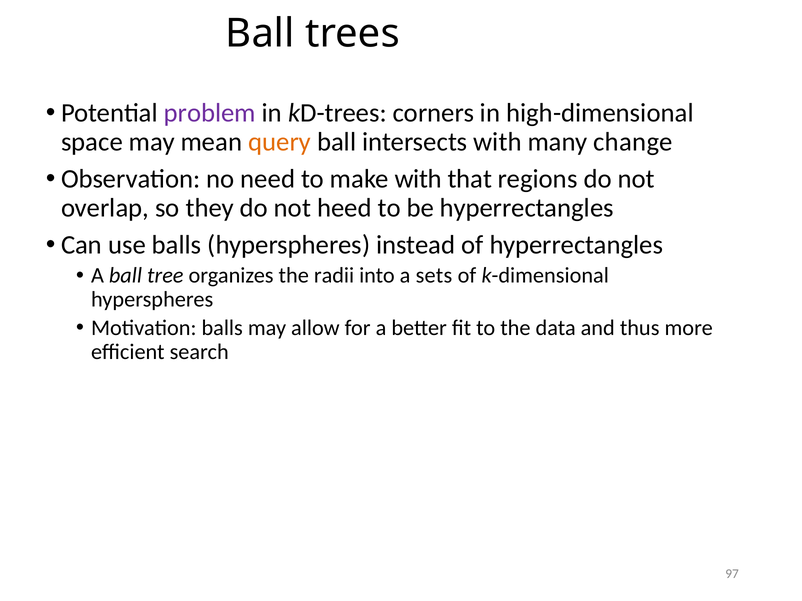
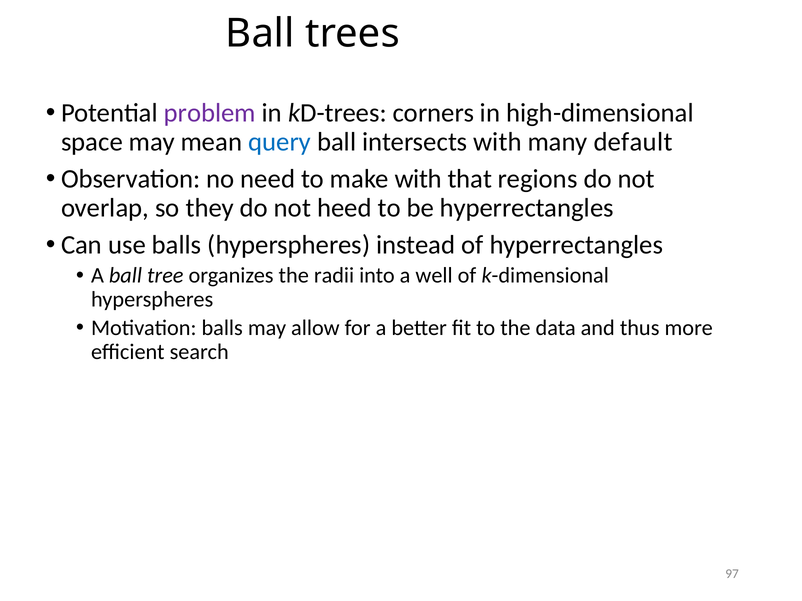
query colour: orange -> blue (280, 142)
change: change -> default (633, 142)
sets: sets -> well (434, 276)
